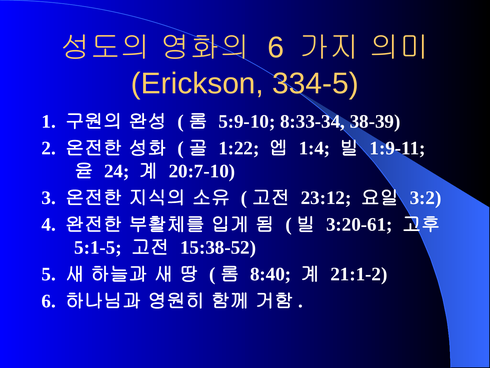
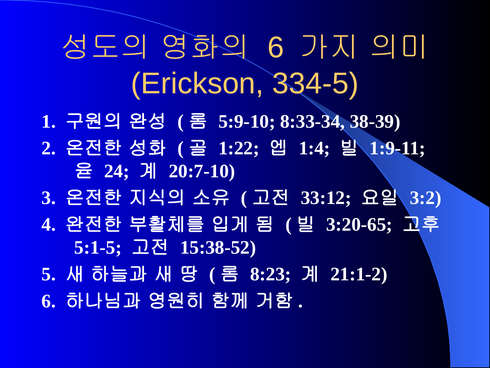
23:12: 23:12 -> 33:12 (326, 198)
3:20-61: 3:20-61 -> 3:20-65 (359, 224)
8:40: 8:40 -> 8:23 (271, 274)
